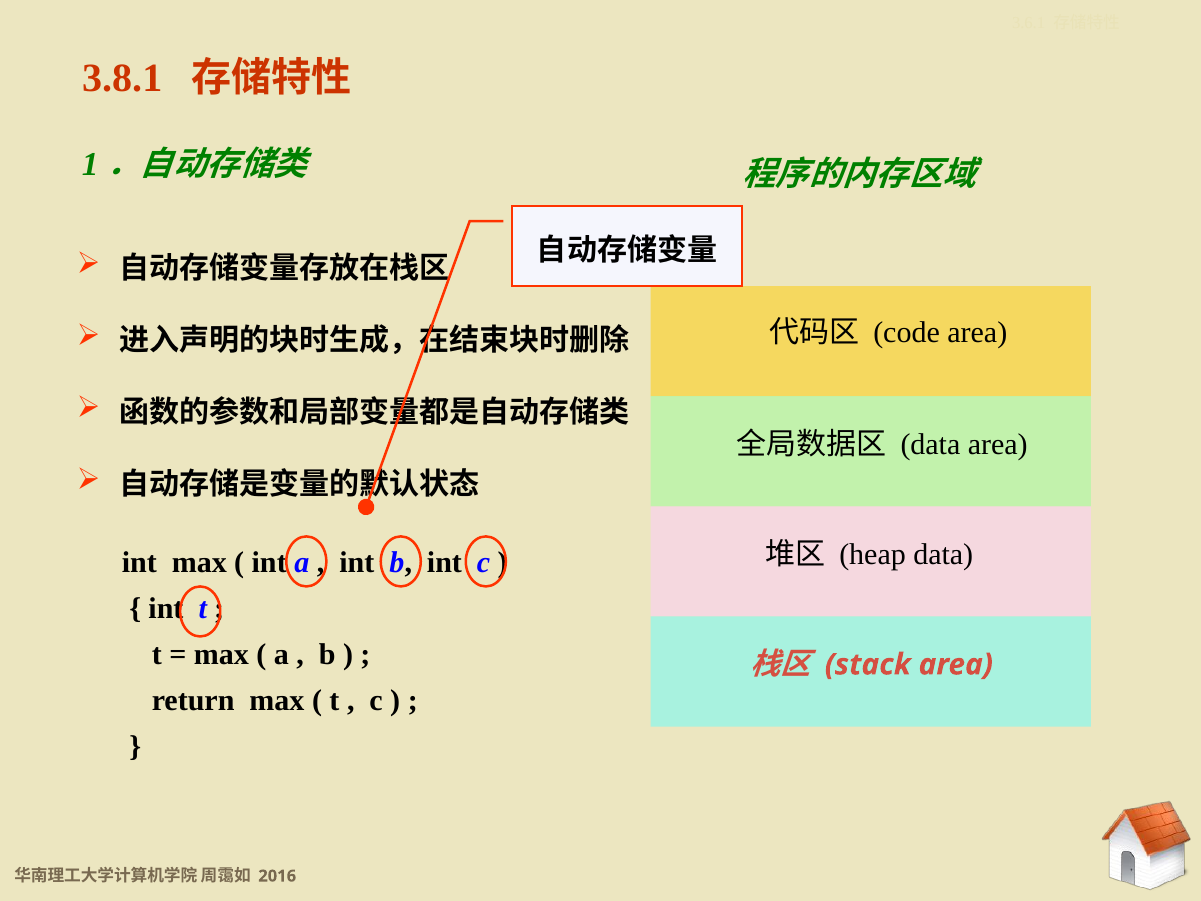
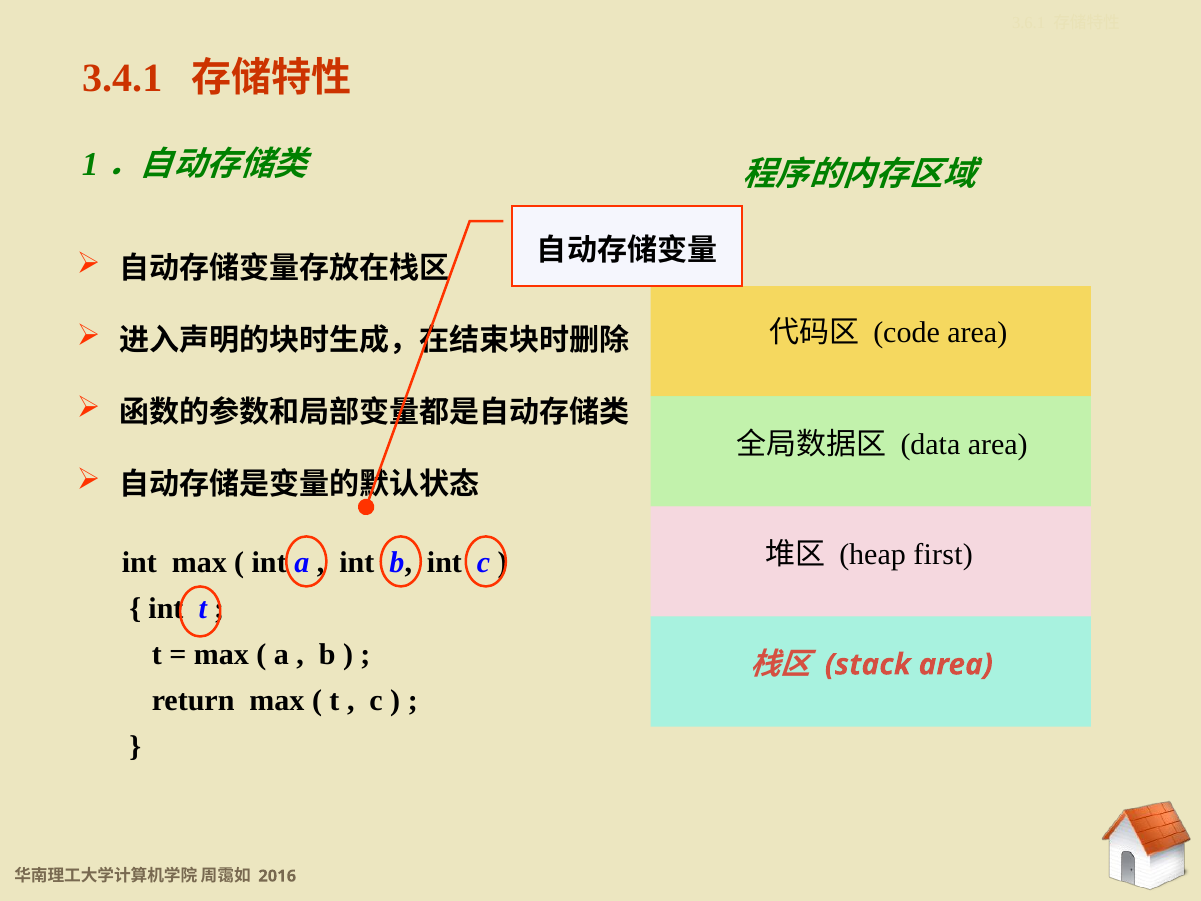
3.8.1: 3.8.1 -> 3.4.1 (122, 79)
heap data: data -> first (943, 554)
